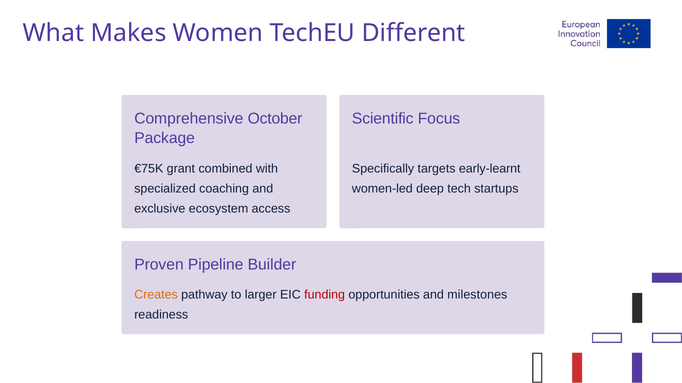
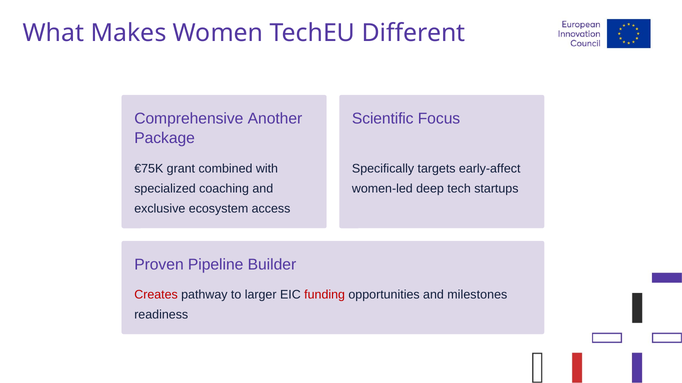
October: October -> Another (275, 119)
early-learnt: early-learnt -> early-affect (490, 169)
Creates colour: orange -> red (156, 295)
